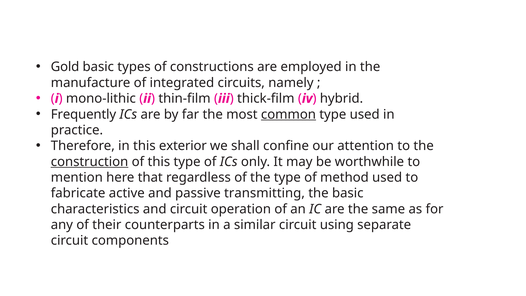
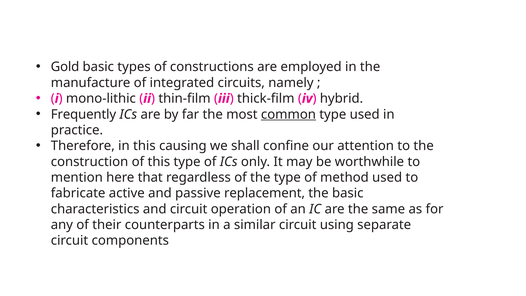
exterior: exterior -> causing (183, 146)
construction underline: present -> none (90, 162)
transmitting: transmitting -> replacement (265, 193)
